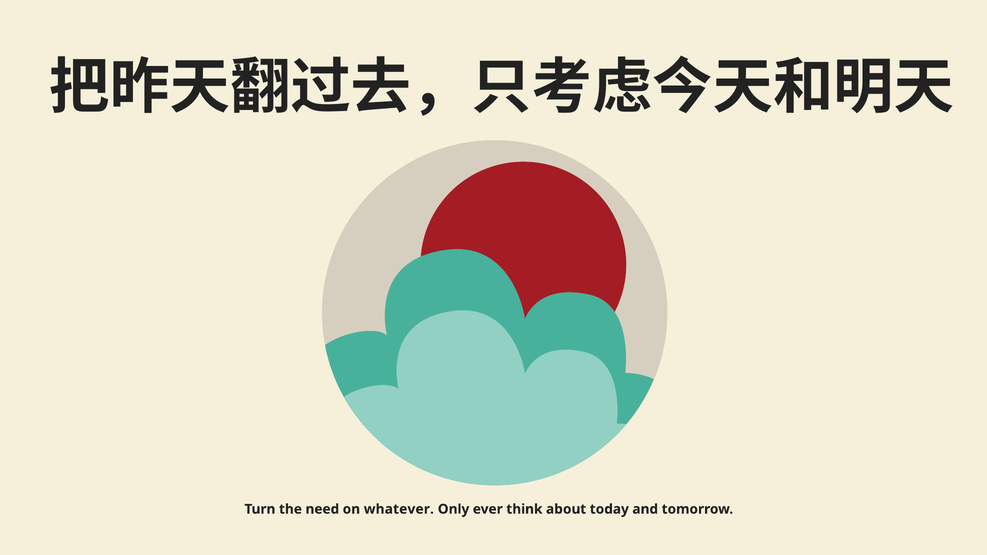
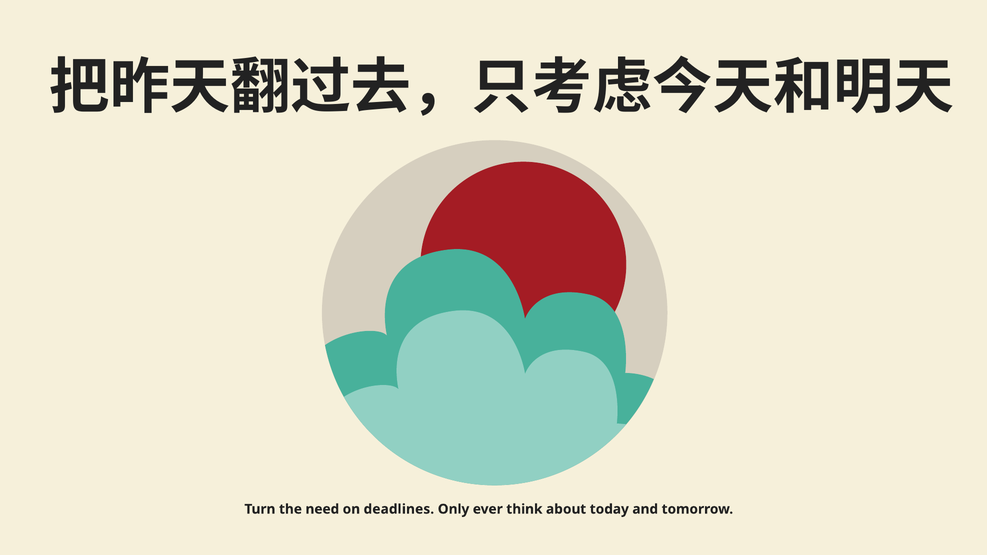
whatever: whatever -> deadlines (399, 509)
